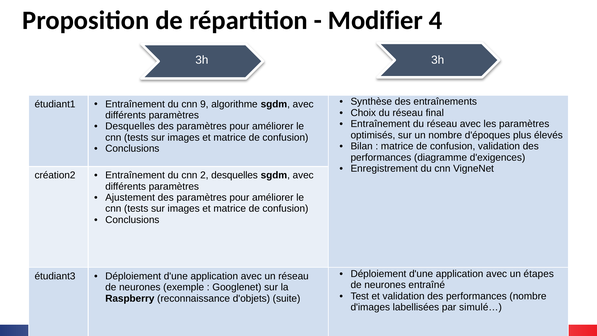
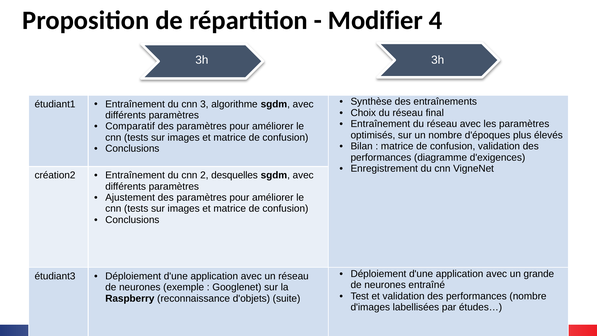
9: 9 -> 3 (204, 104)
Desquelles: Desquelles -> Comparatif (130, 126)
étapes: étapes -> grande (539, 274)
simulé…: simulé… -> études… (481, 307)
